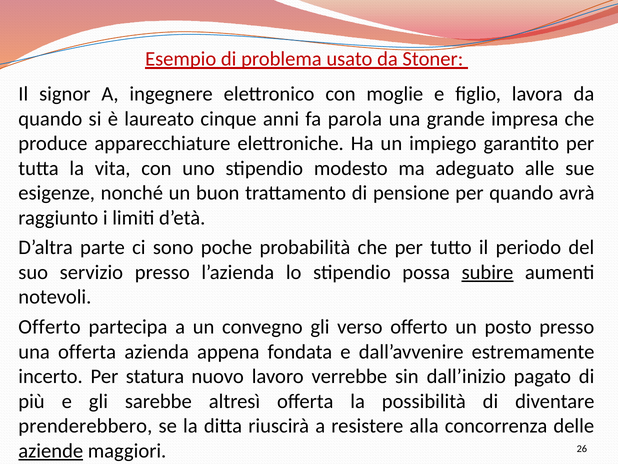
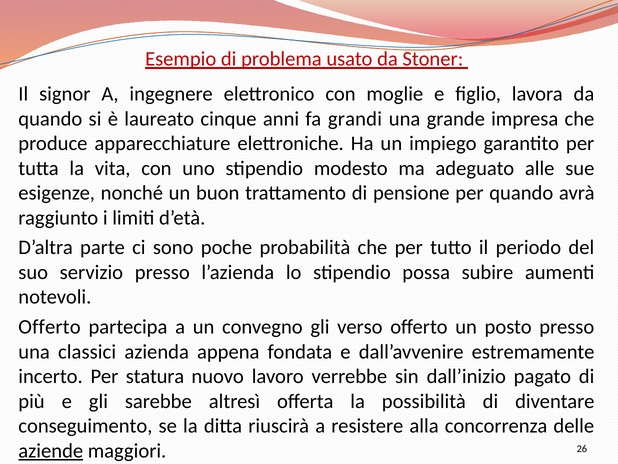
parola: parola -> grandi (355, 119)
subire underline: present -> none (488, 272)
una offerta: offerta -> classici (87, 351)
prenderebbero: prenderebbero -> conseguimento (85, 426)
